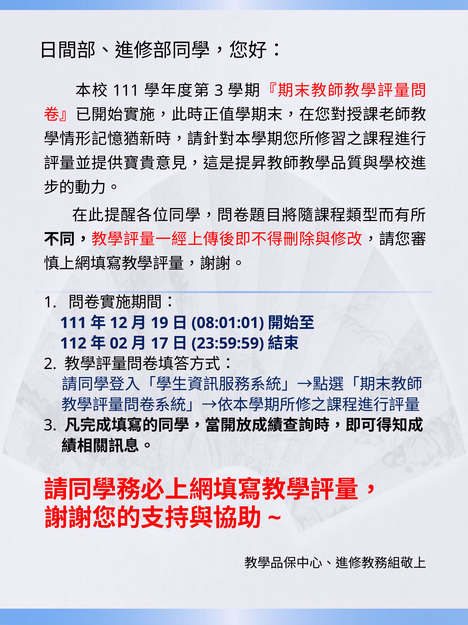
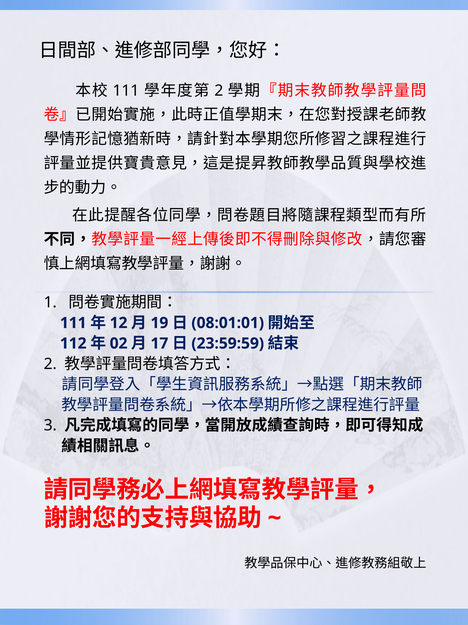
3: 3 -> 2 (219, 90)
